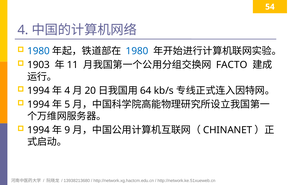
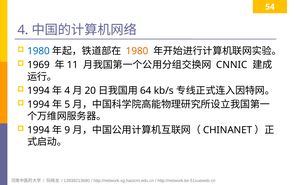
1980 colour: blue -> orange (137, 51)
1903: 1903 -> 1969 (39, 65)
FACTO: FACTO -> CNNIC (232, 65)
